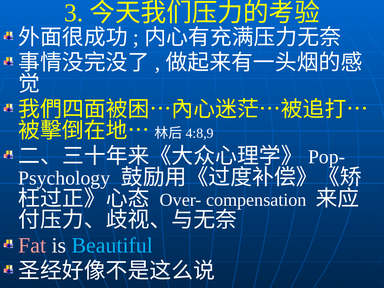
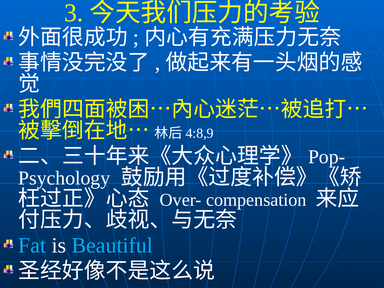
Fat colour: pink -> light blue (32, 245)
